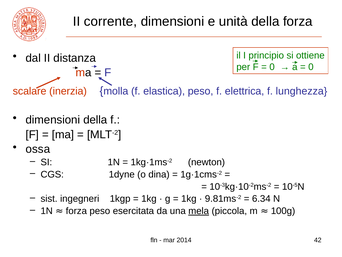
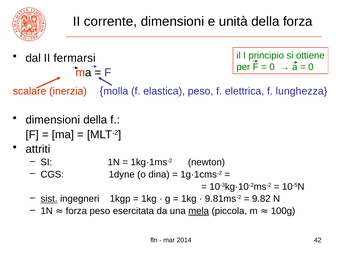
distanza: distanza -> fermarsi (75, 58)
ossa: ossa -> attriti (38, 149)
sist underline: none -> present (49, 198)
6.34: 6.34 -> 9.82 (261, 198)
